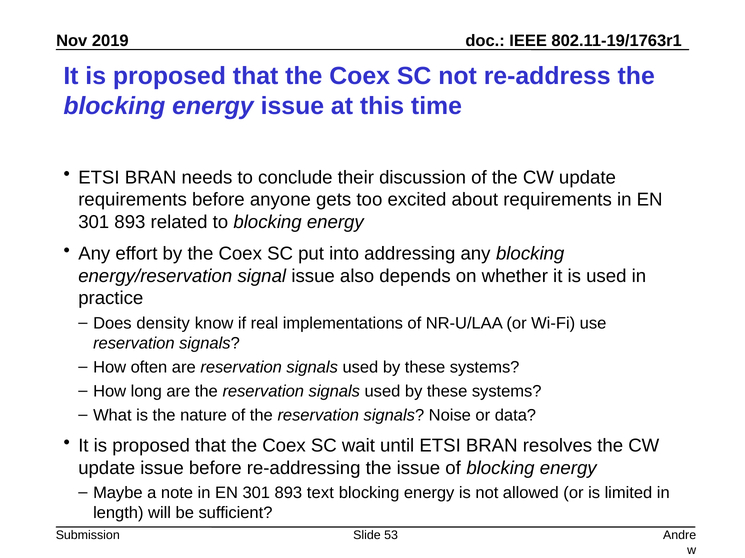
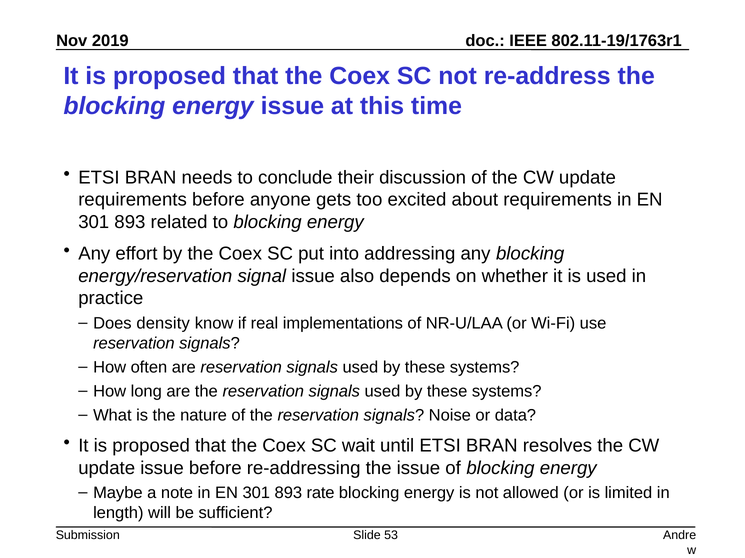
text: text -> rate (321, 494)
